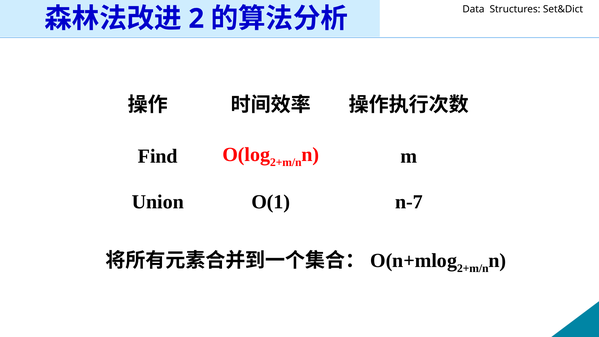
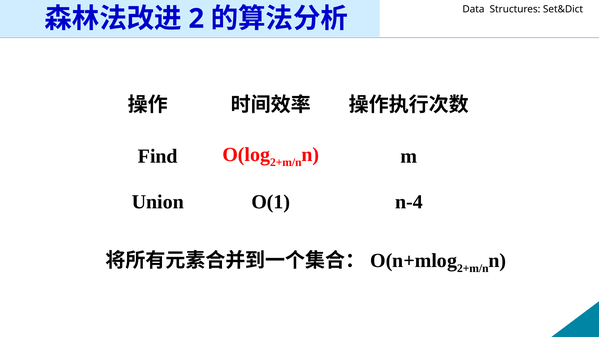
n-7: n-7 -> n-4 (409, 202)
